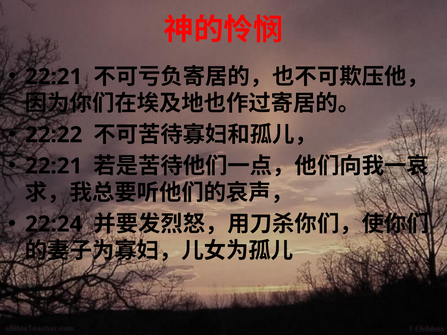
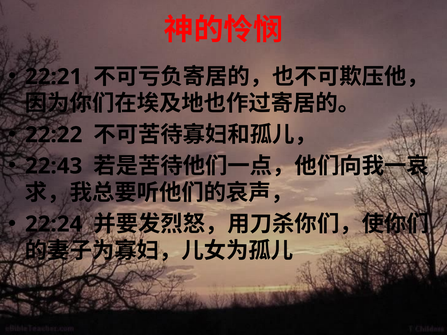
22:21: 22:21 -> 22:43 (54, 166)
